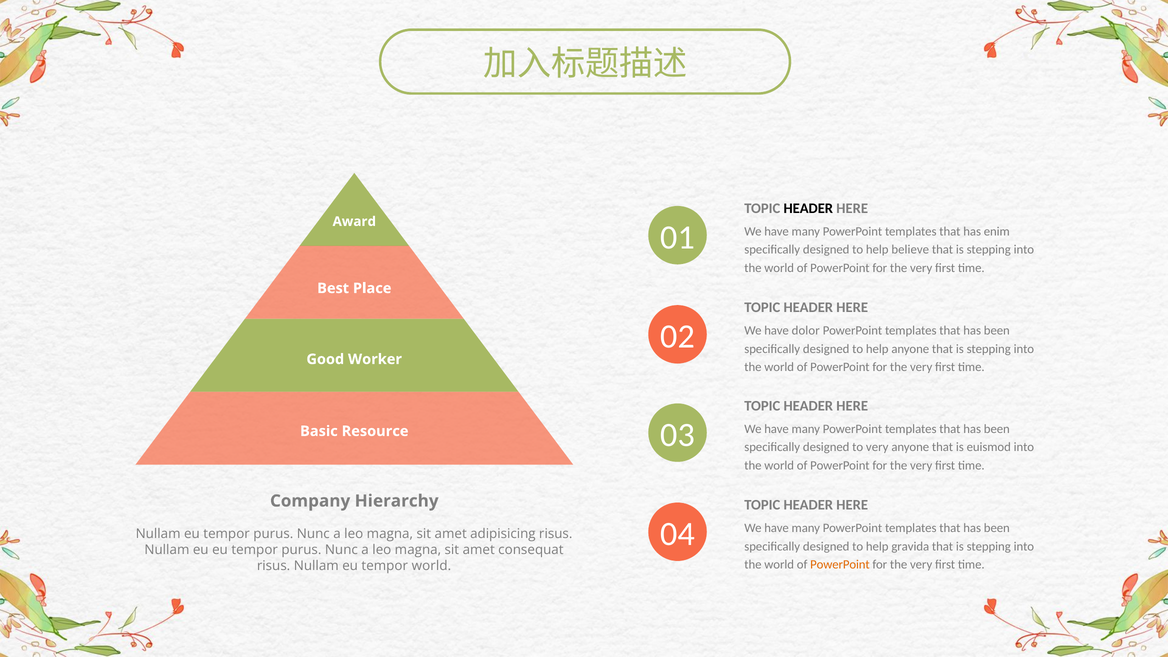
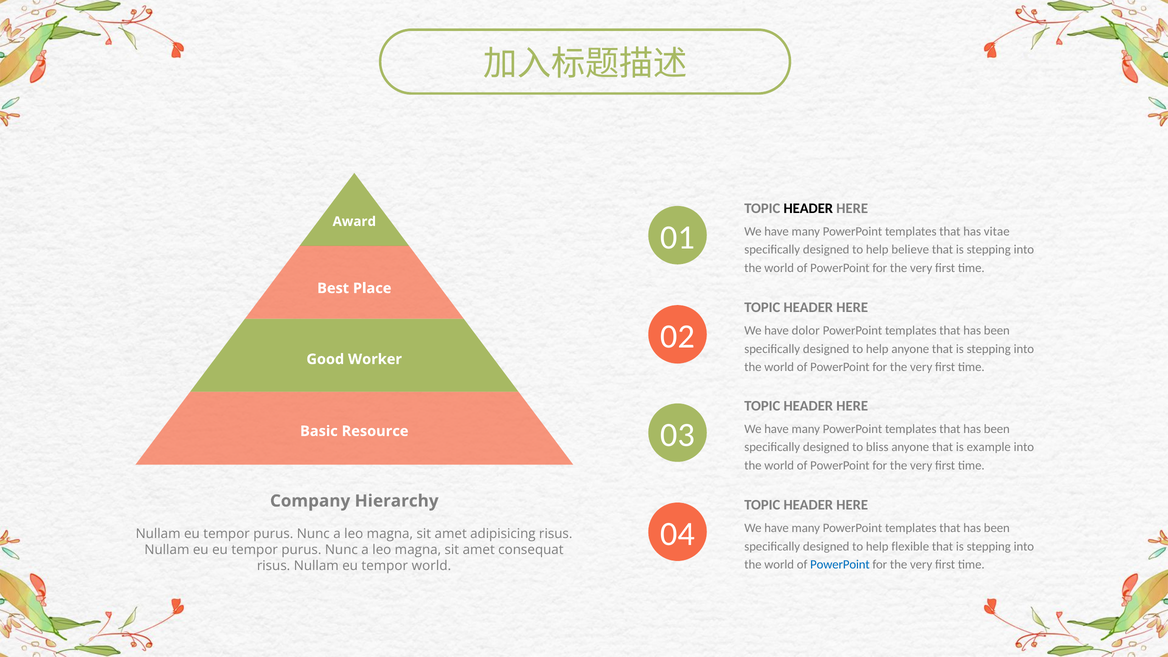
enim: enim -> vitae (997, 232)
to very: very -> bliss (877, 447)
euismod: euismod -> example (989, 447)
gravida: gravida -> flexible (910, 547)
PowerPoint colour: orange -> blue (840, 565)
